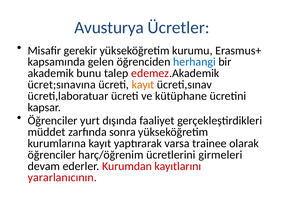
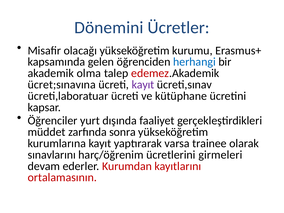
Avusturya: Avusturya -> Dönemini (109, 27)
gerekir: gerekir -> olacağı (80, 51)
bunu: bunu -> olma (89, 73)
kayıt colour: orange -> purple (143, 85)
öğrenciler: öğrenciler -> sınavlarını (52, 155)
yararlanıcının: yararlanıcının -> ortalamasının (62, 177)
